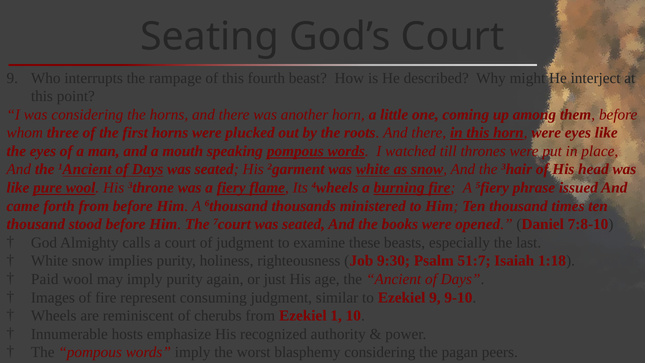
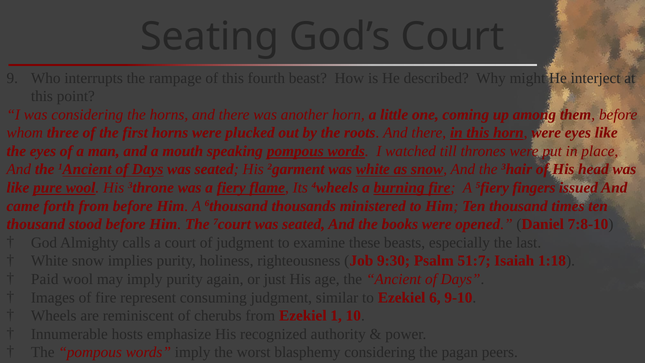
phrase: phrase -> fingers (534, 188)
Ezekiel 9: 9 -> 6 (435, 297)
